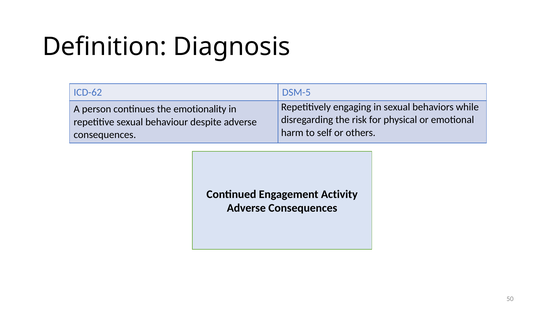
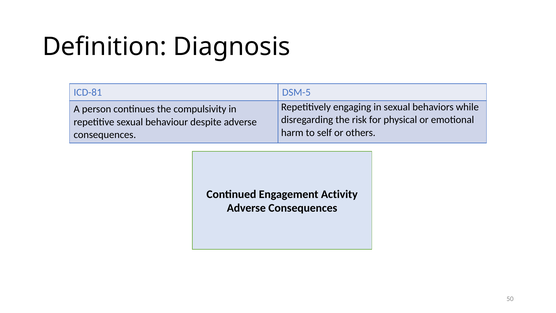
ICD-62: ICD-62 -> ICD-81 (88, 92)
emotionality: emotionality -> compulsivity (200, 109)
